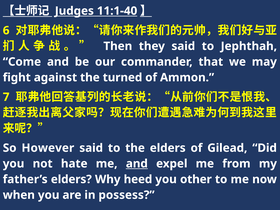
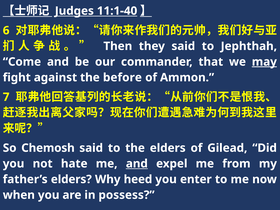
may underline: none -> present (264, 62)
turned: turned -> before (122, 77)
However: However -> Chemosh (48, 148)
other: other -> enter (196, 179)
